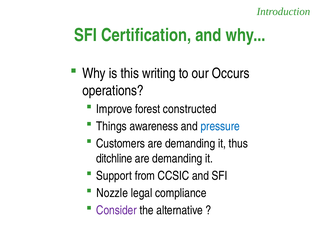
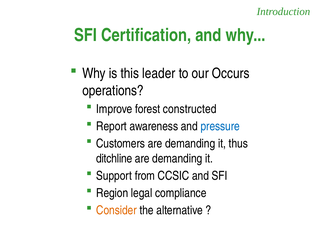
writing: writing -> leader (159, 73)
Things: Things -> Report (111, 126)
Nozzle: Nozzle -> Region (112, 193)
Consider colour: purple -> orange (116, 211)
